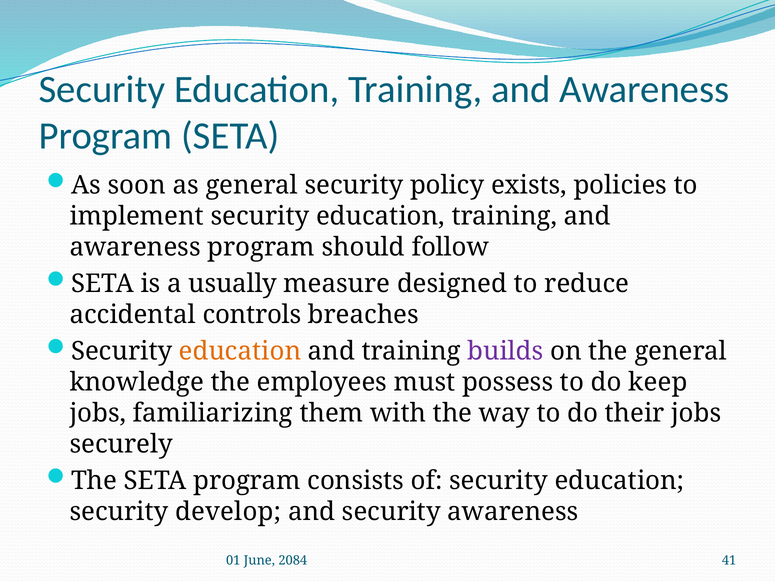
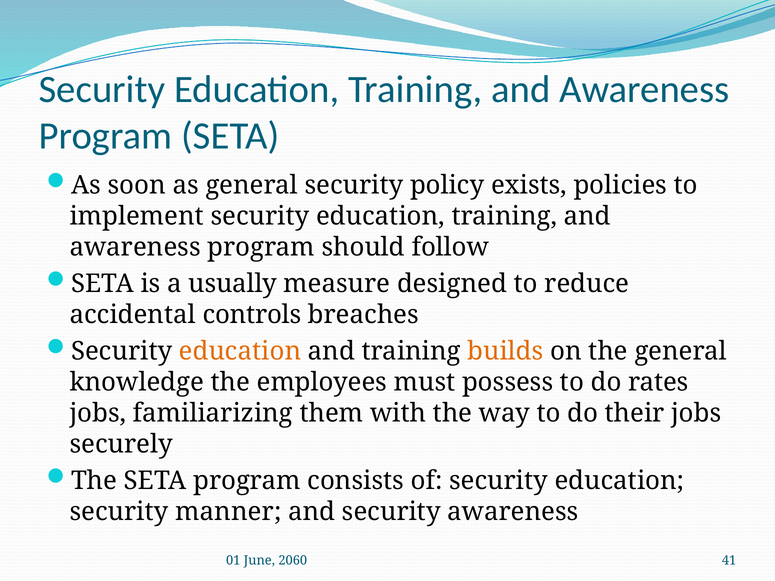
builds colour: purple -> orange (505, 351)
keep: keep -> rates (658, 382)
develop: develop -> manner (228, 512)
2084: 2084 -> 2060 (293, 561)
